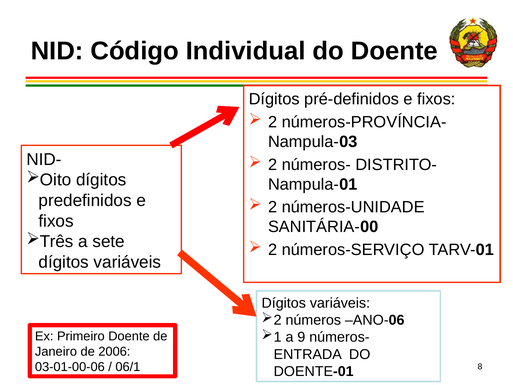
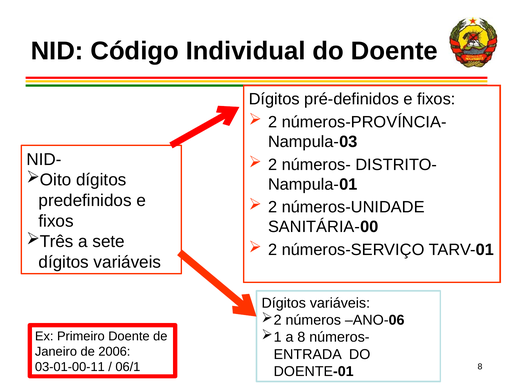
a 9: 9 -> 8 (301, 337)
03-01-00-06: 03-01-00-06 -> 03-01-00-11 (70, 367)
